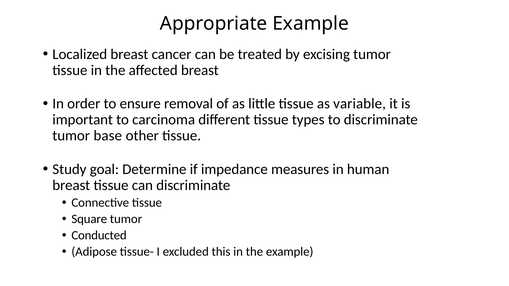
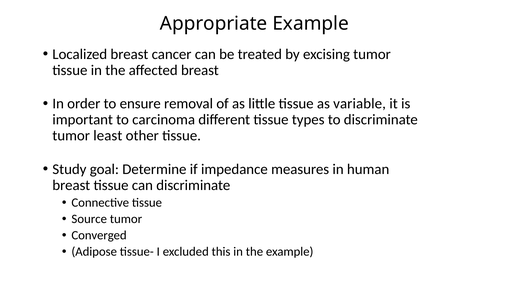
base: base -> least (108, 136)
Square: Square -> Source (89, 219)
Conducted: Conducted -> Converged (99, 236)
